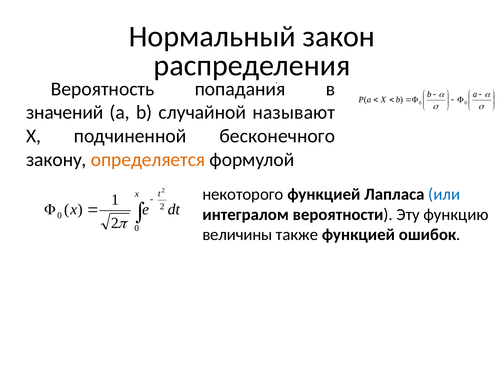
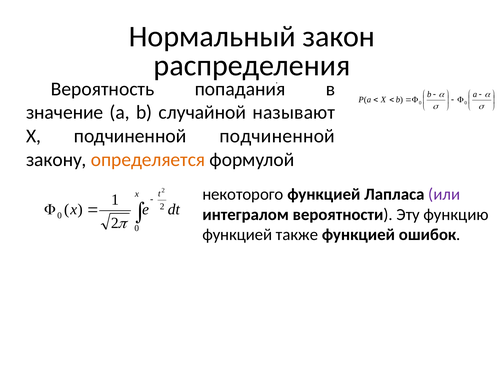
значений: значений -> значение (65, 112)
подчиненной бесконечного: бесконечного -> подчиненной (277, 136)
или colour: blue -> purple (444, 194)
величины: величины -> функцией (237, 235)
